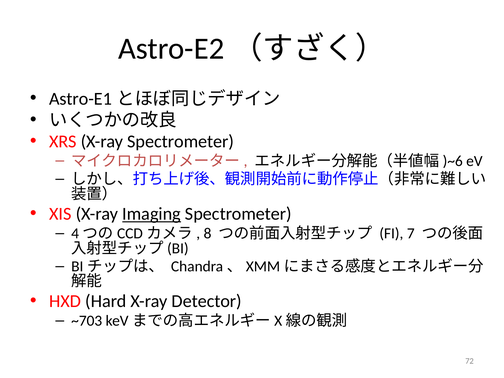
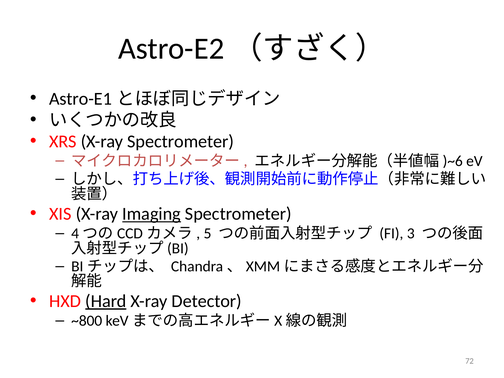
8: 8 -> 5 (208, 234)
7: 7 -> 3 (411, 234)
Hard underline: none -> present (106, 301)
~703: ~703 -> ~800 (87, 321)
